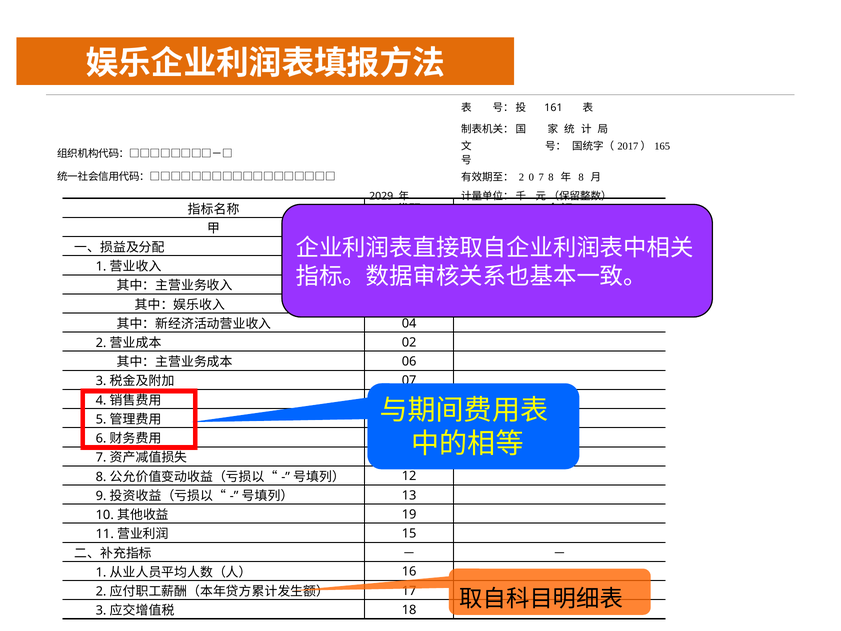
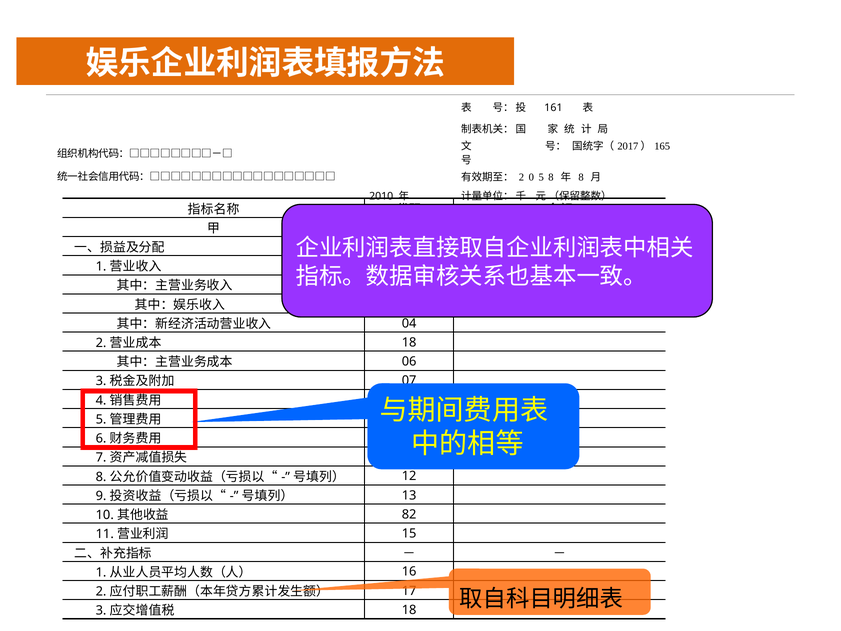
0 7: 7 -> 5 (541, 177)
2029: 2029 -> 2010 (381, 196)
02: 02 -> 18 (409, 342)
19: 19 -> 82 (409, 514)
